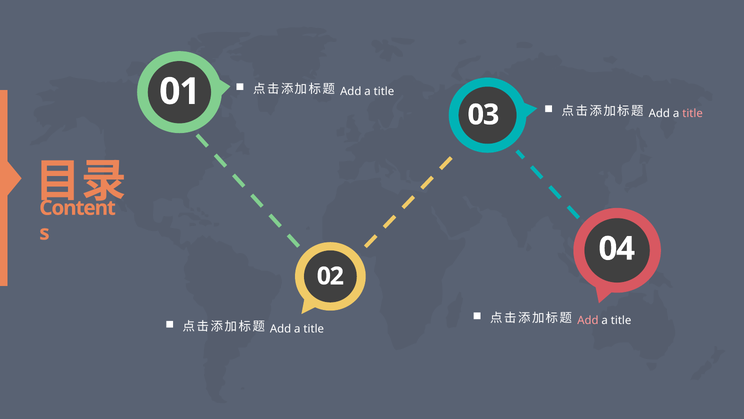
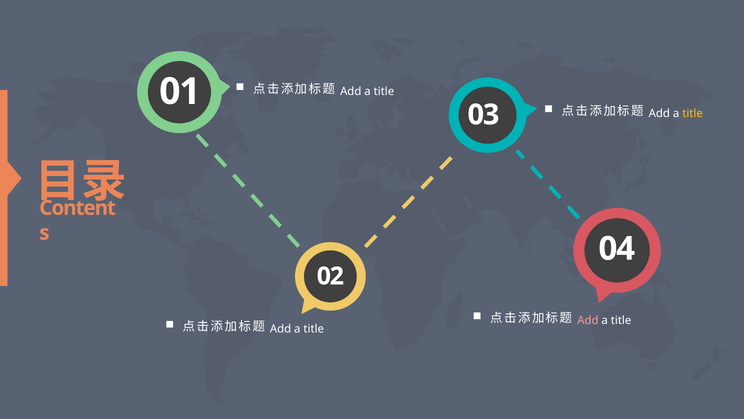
title colour: pink -> yellow (693, 113)
